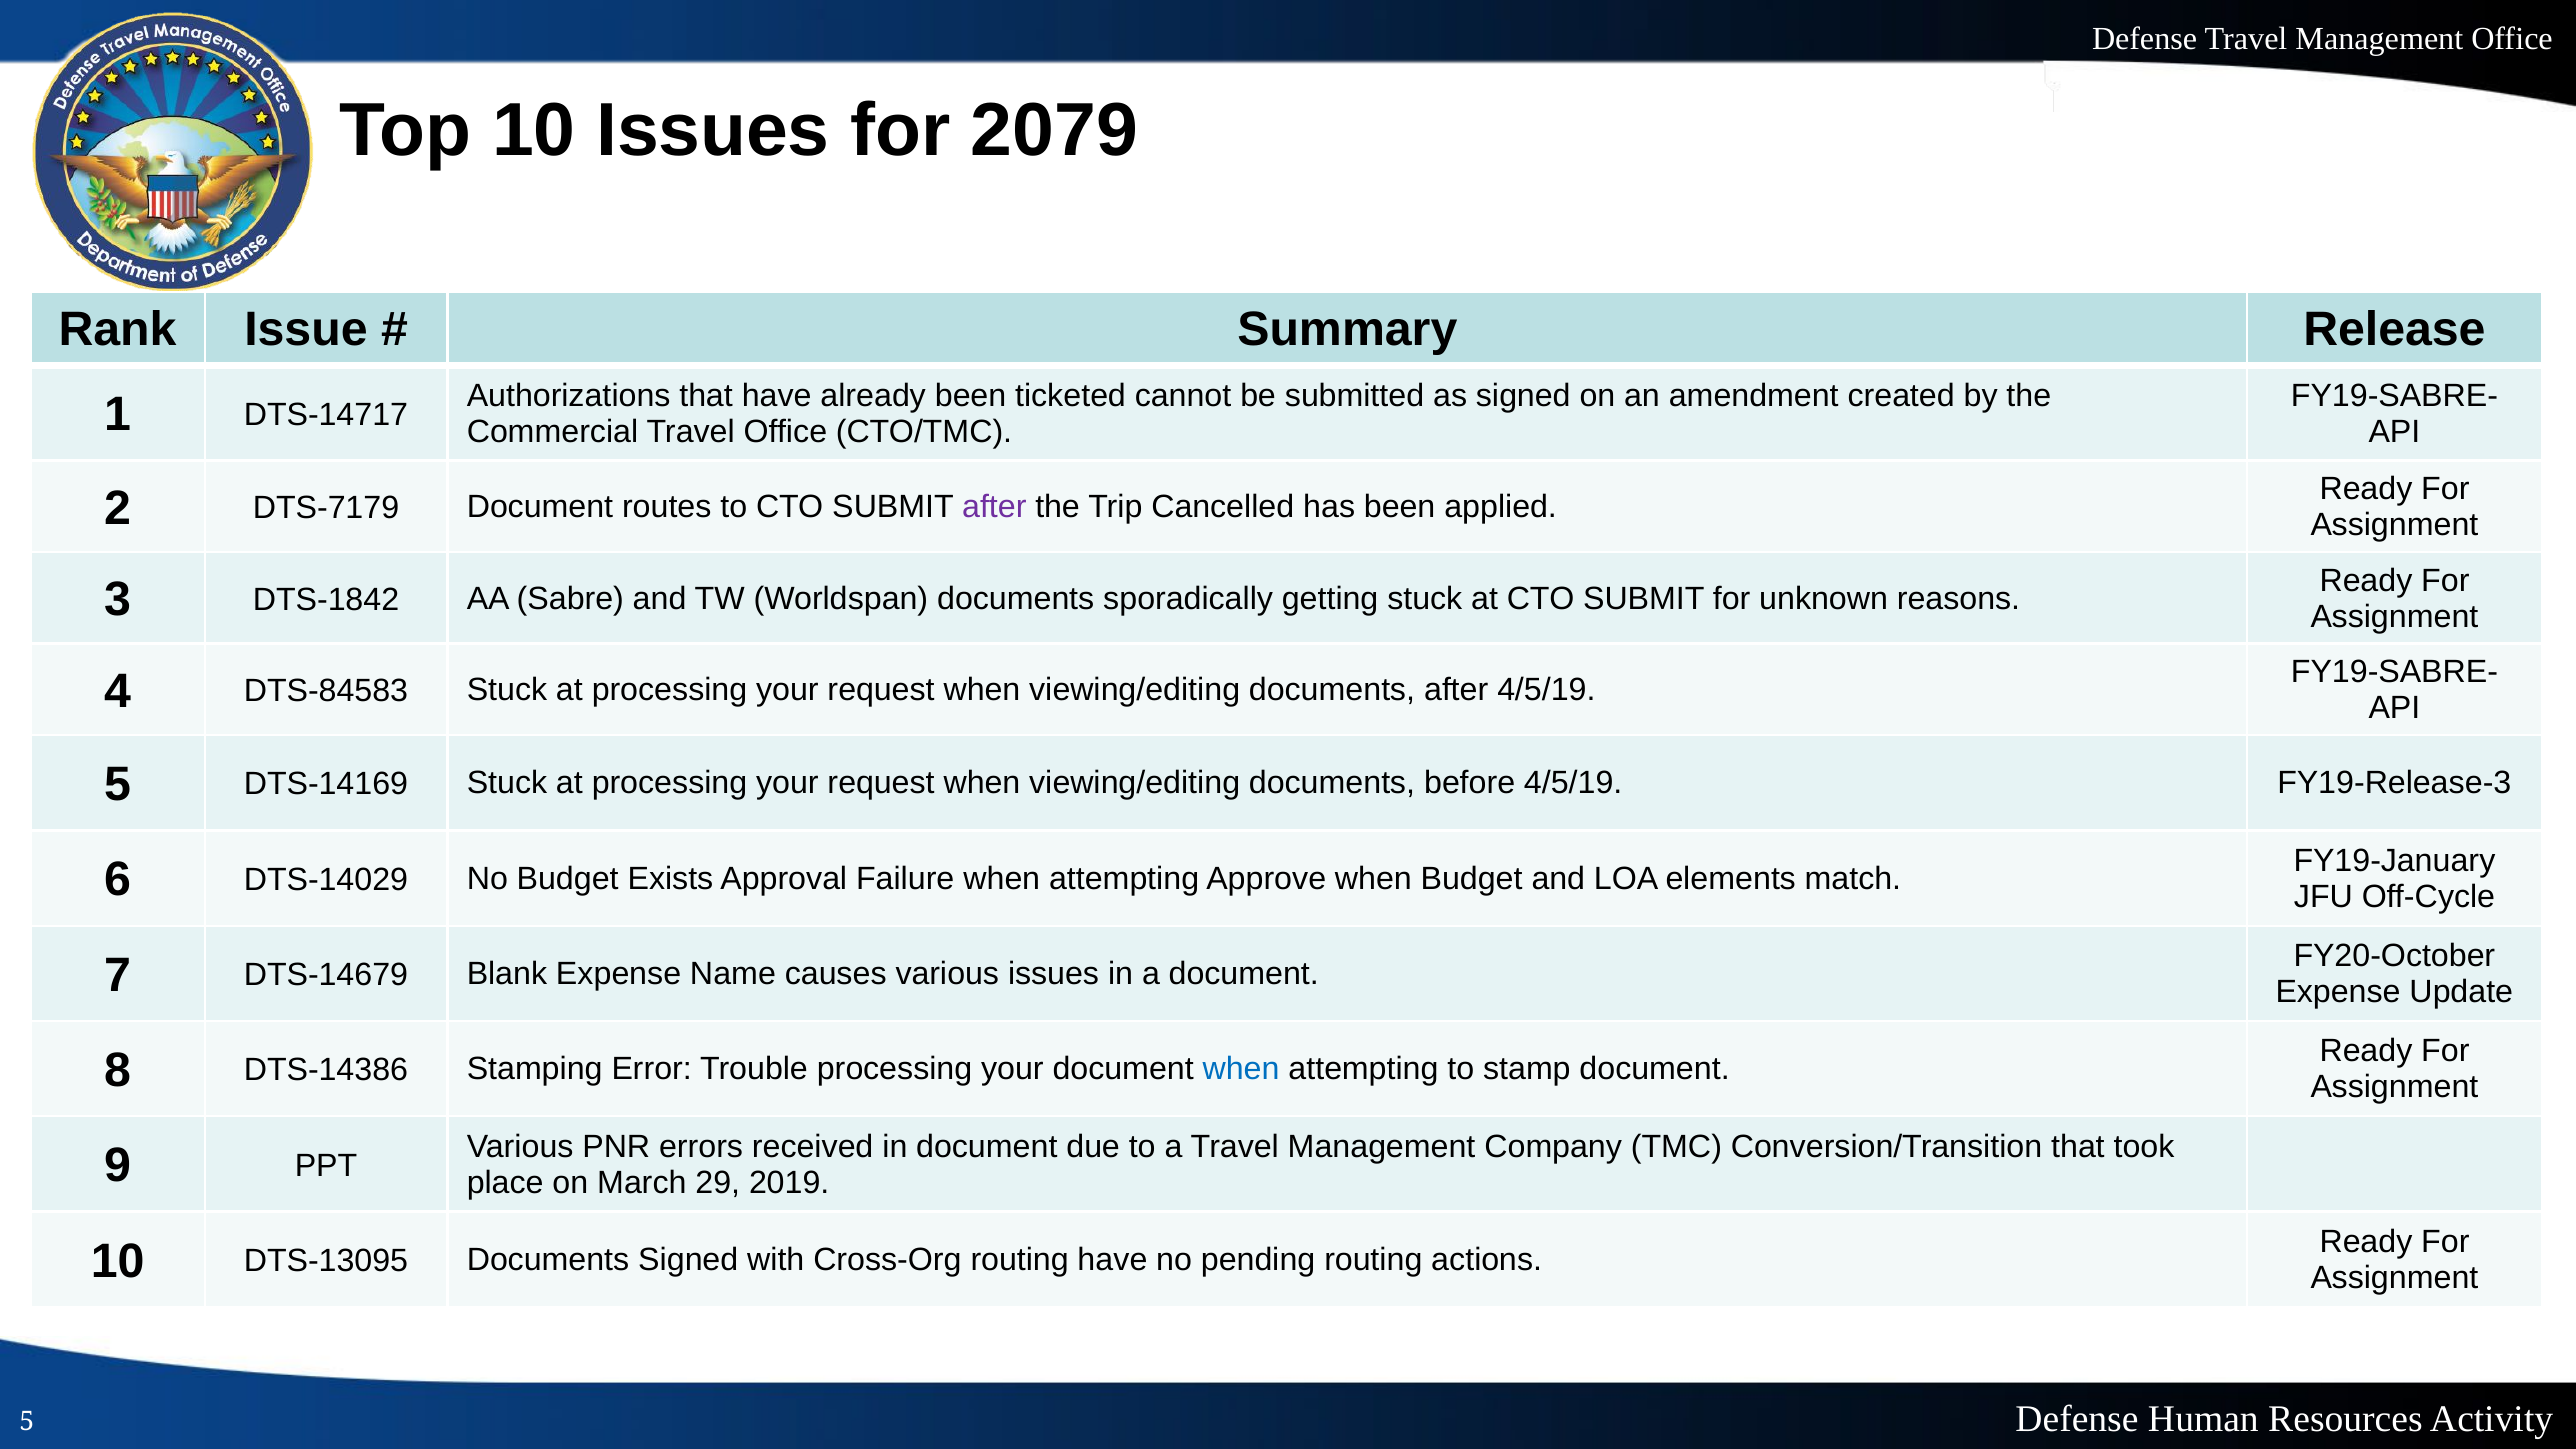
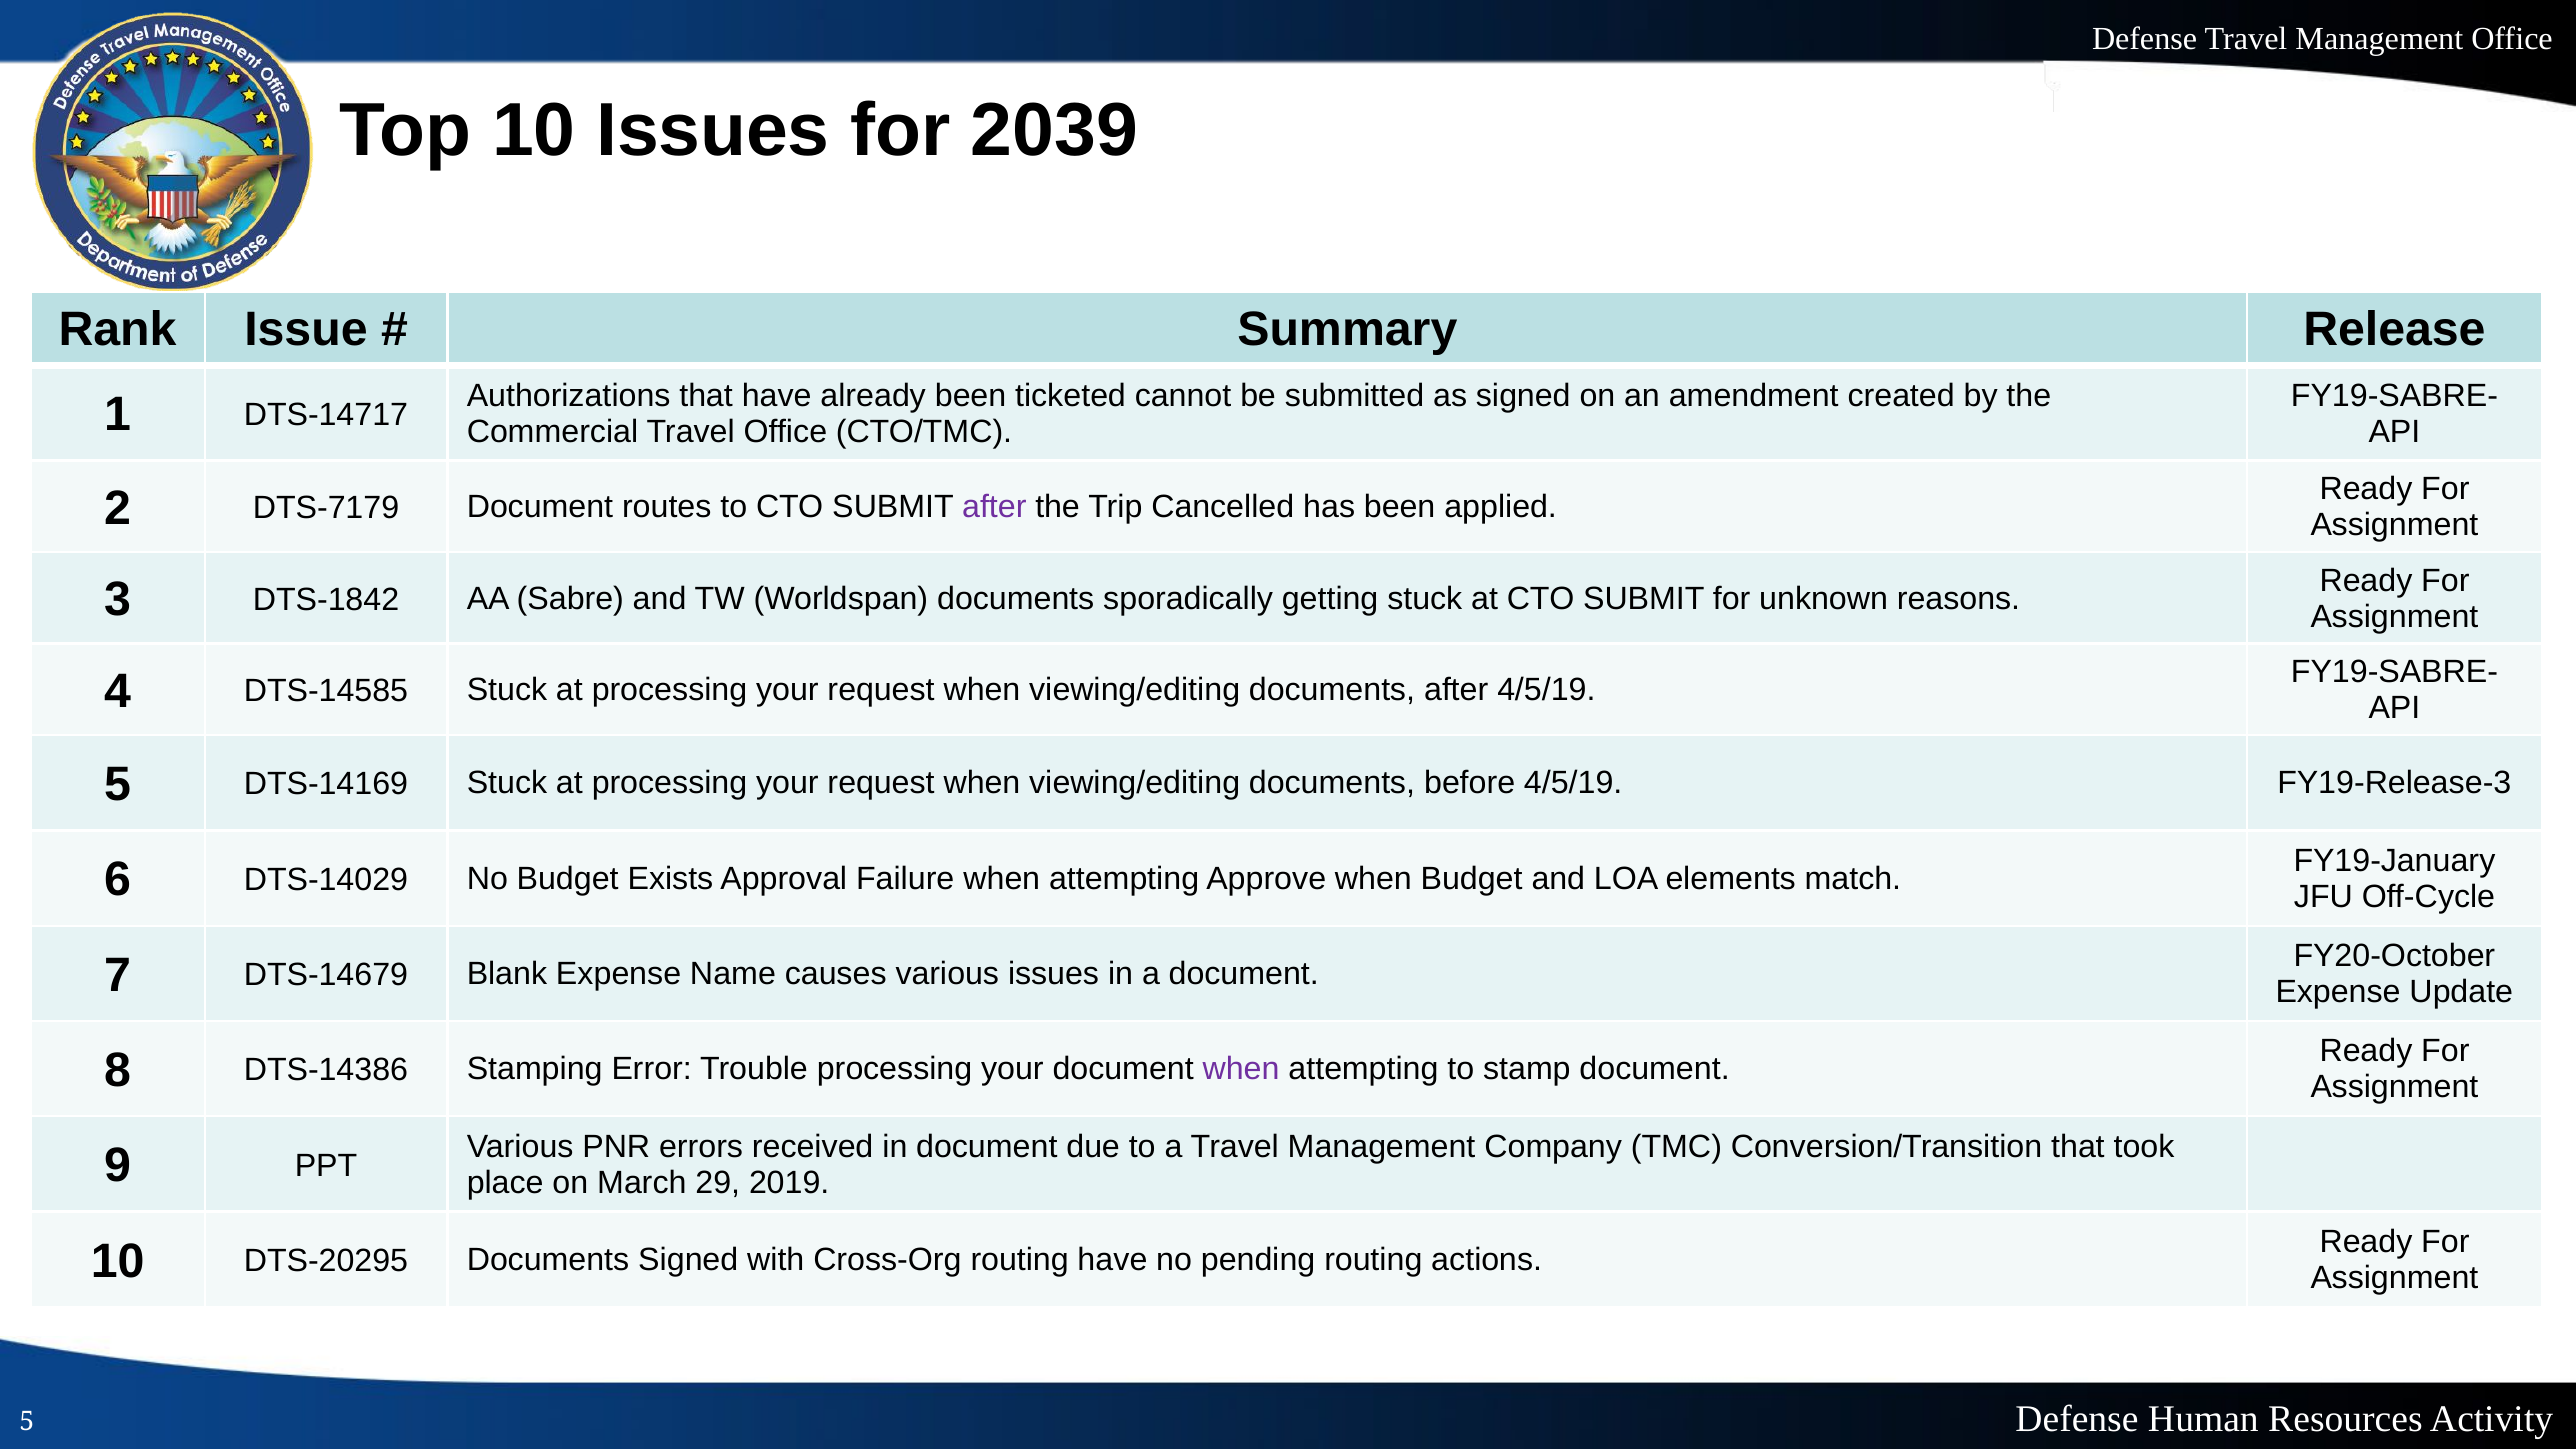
2079: 2079 -> 2039 (1054, 131)
DTS-84583: DTS-84583 -> DTS-14585 (326, 691)
when colour: blue -> purple (1241, 1069)
DTS-13095: DTS-13095 -> DTS-20295 (326, 1261)
